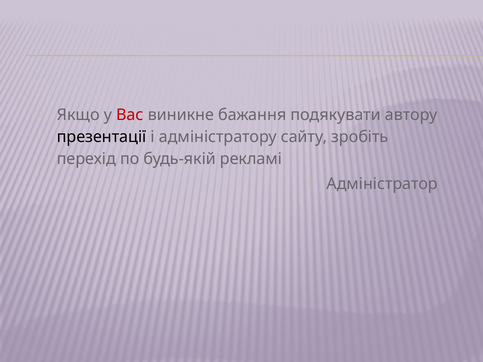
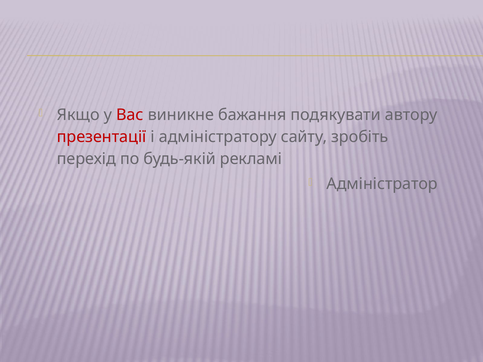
презентації colour: black -> red (102, 137)
